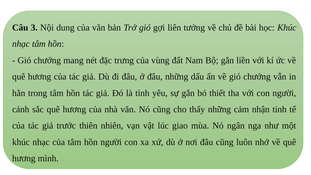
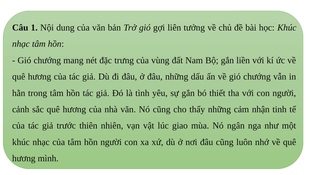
3: 3 -> 1 (34, 28)
